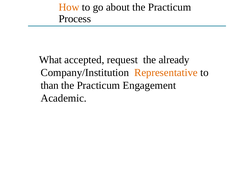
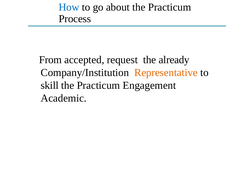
How colour: orange -> blue (69, 7)
What: What -> From (50, 60)
than: than -> skill (50, 85)
